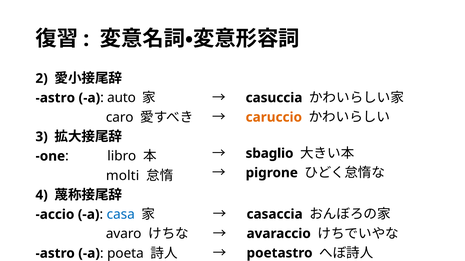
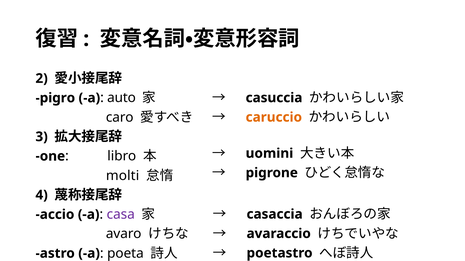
astro: astro -> pigro (55, 98)
sbaglio: sbaglio -> uomini (269, 154)
casa colour: blue -> purple (121, 215)
